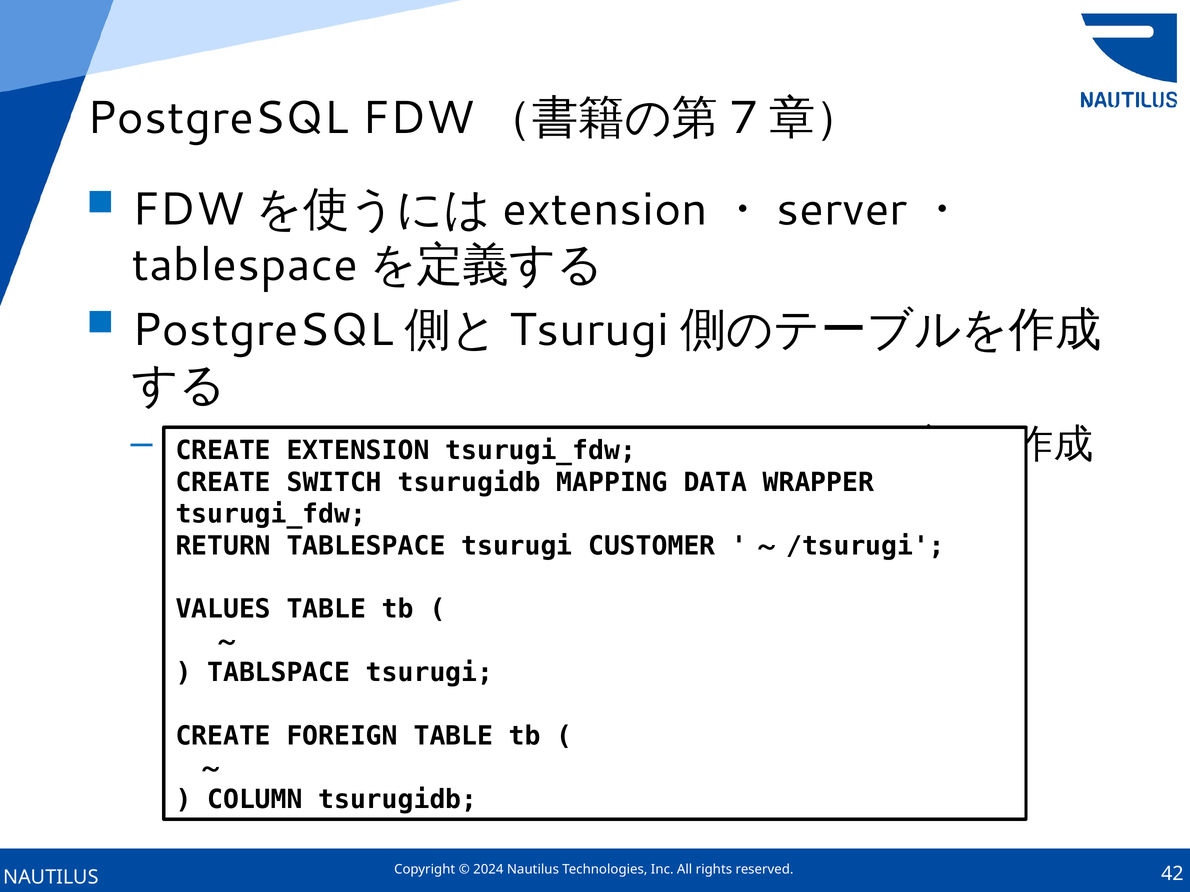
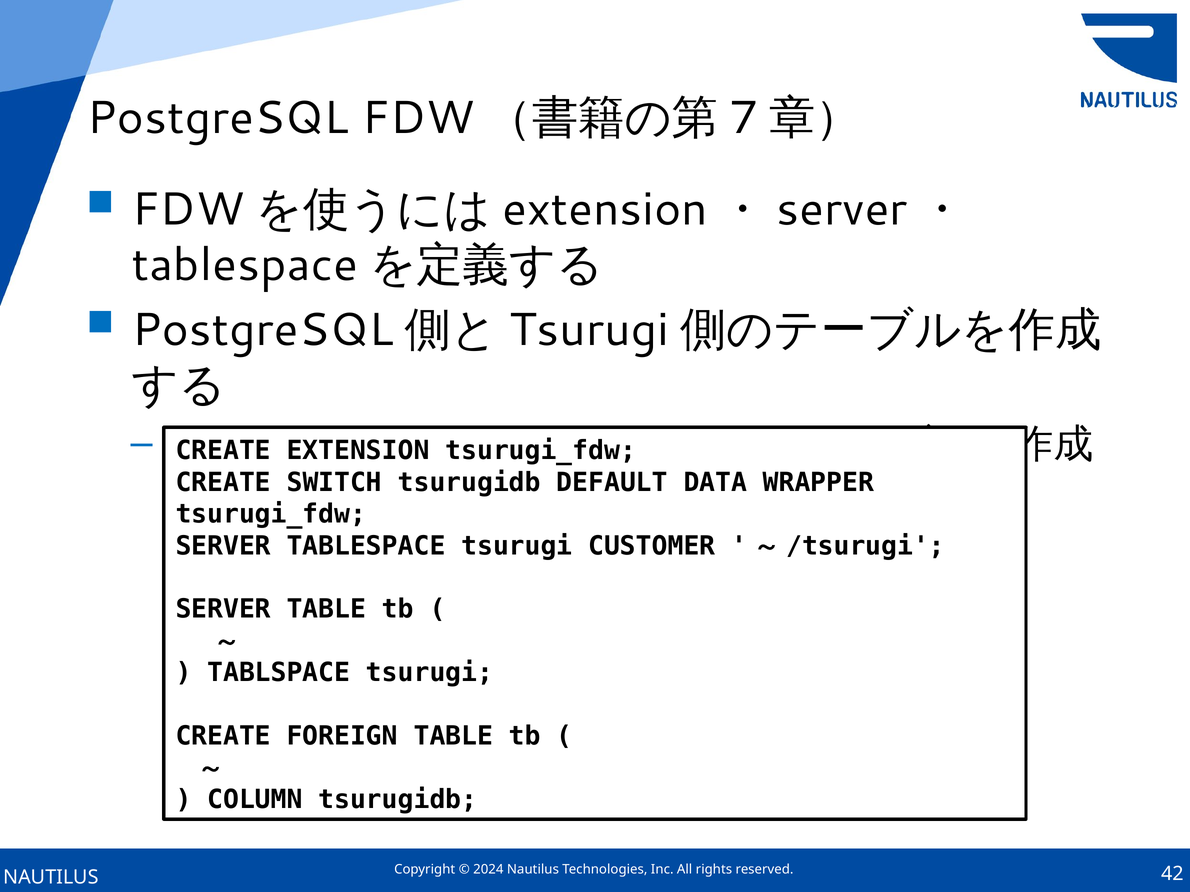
MAPPING: MAPPING -> DEFAULT (612, 483)
RETURN: RETURN -> SERVER (223, 546)
VALUES: VALUES -> SERVER (223, 610)
